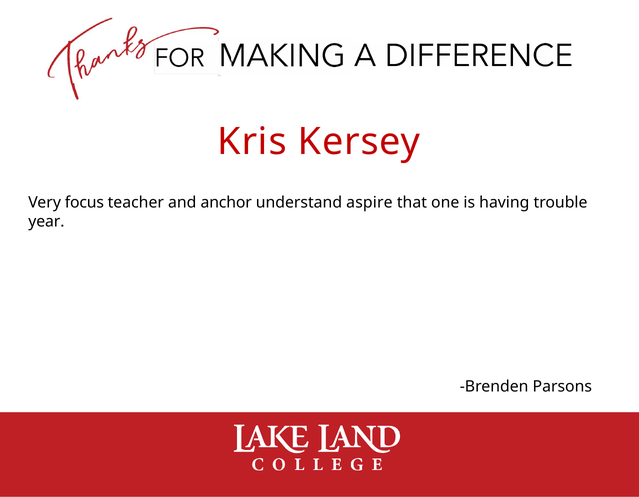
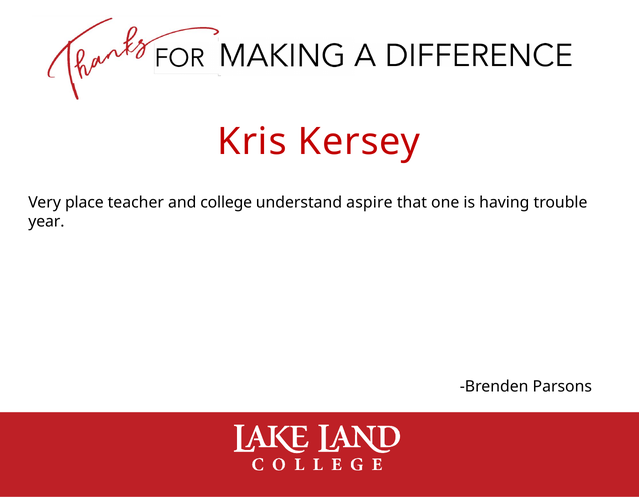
focus: focus -> place (84, 203)
anchor: anchor -> college (226, 203)
